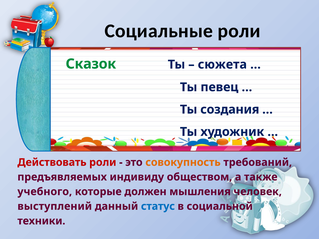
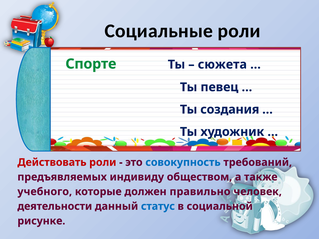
Сказок: Сказок -> Спорте (91, 64)
совокупность colour: orange -> blue (183, 162)
мышления: мышления -> правильно (200, 192)
выступлений: выступлений -> деятельности (55, 206)
техники: техники -> рисунке (41, 221)
